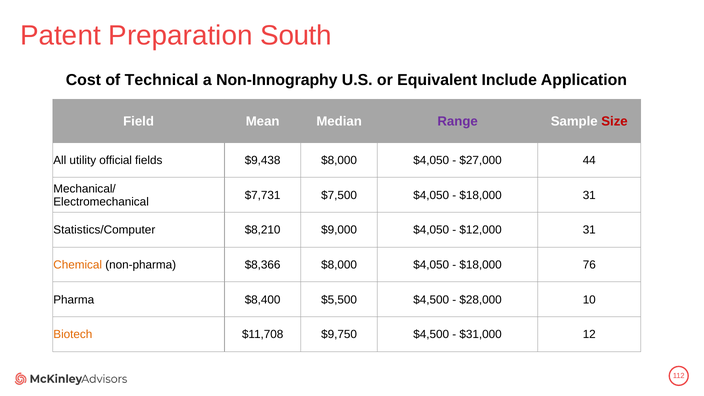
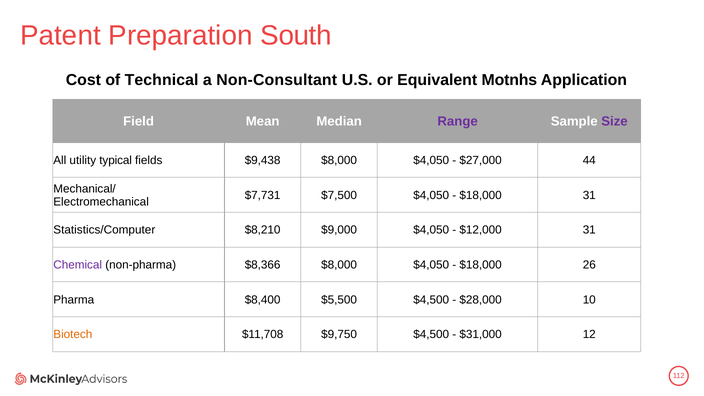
Non-Innography: Non-Innography -> Non-Consultant (277, 80)
Include: Include -> Motnhs (509, 80)
Size colour: red -> purple (615, 121)
official: official -> typical (116, 160)
Chemical colour: orange -> purple (78, 265)
76: 76 -> 26 (589, 265)
